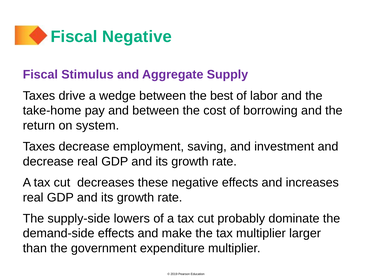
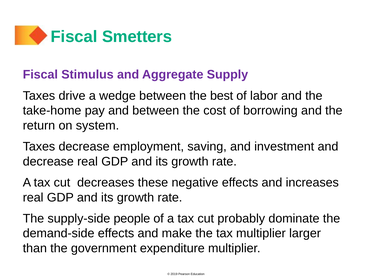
Fiscal Negative: Negative -> Smetters (137, 37)
lowers: lowers -> people (132, 219)
